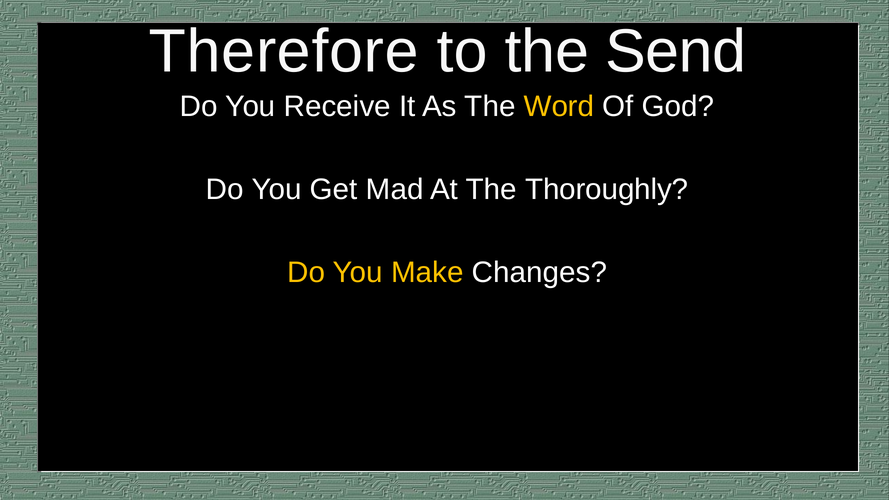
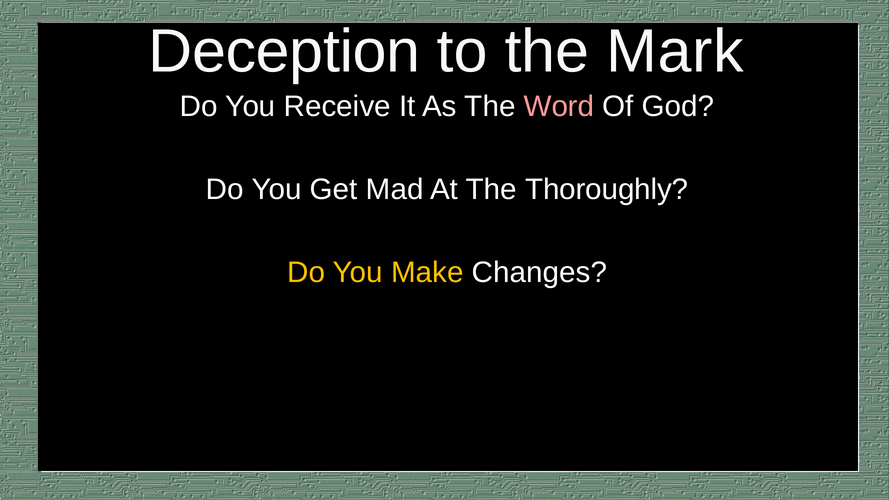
Therefore: Therefore -> Deception (284, 51)
Send: Send -> Mark (675, 51)
Word colour: yellow -> pink (559, 107)
